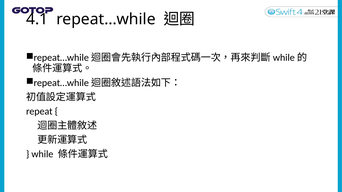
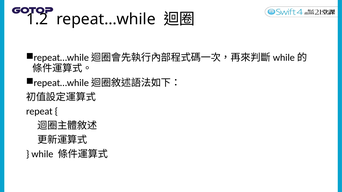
4.1: 4.1 -> 1.2 (37, 19)
